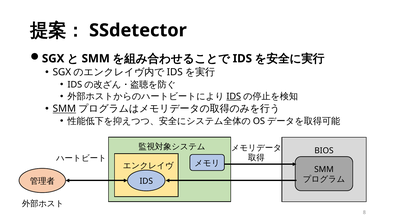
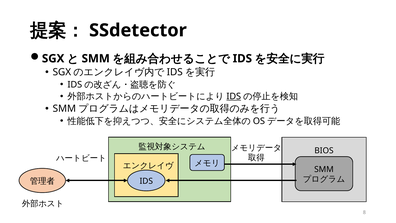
SMM underline: present -> none (64, 109)
